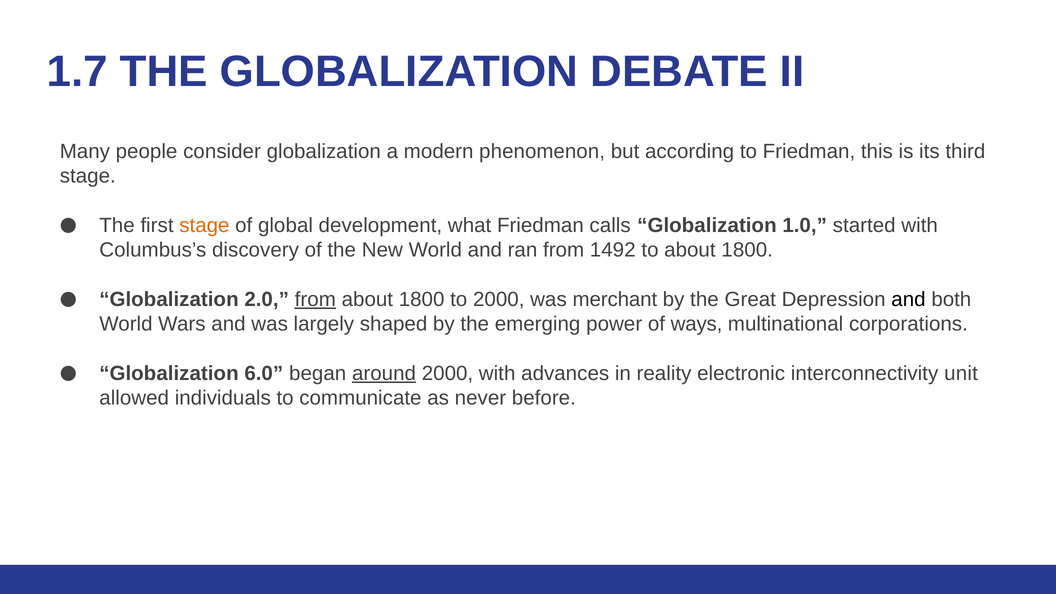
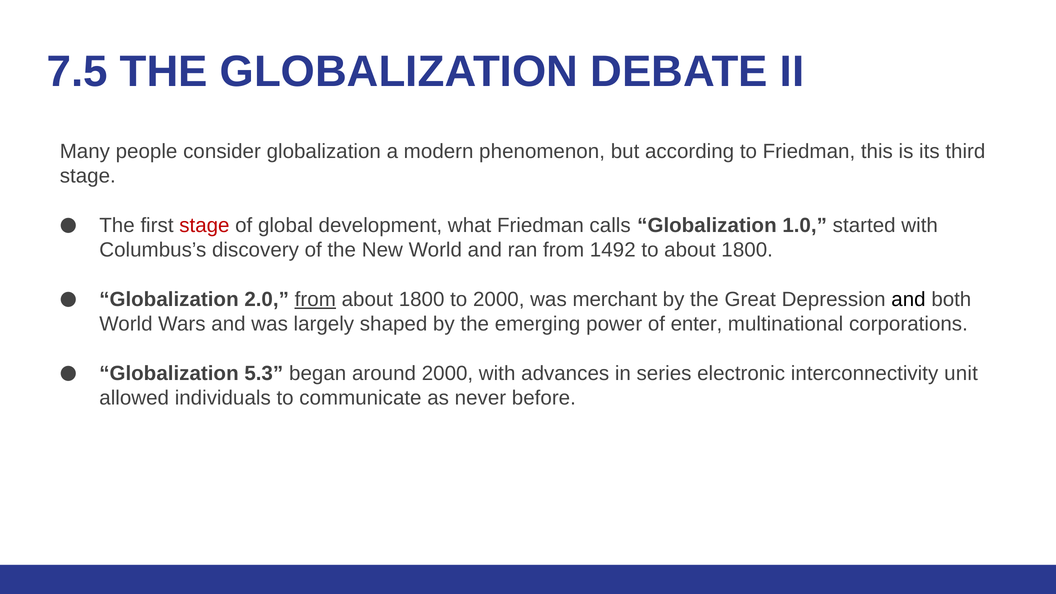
1.7: 1.7 -> 7.5 (77, 72)
stage colour: orange -> red (204, 225)
ways: ways -> enter (697, 324)
6.0: 6.0 -> 5.3 (264, 373)
around underline: present -> none (384, 373)
reality: reality -> series (664, 373)
